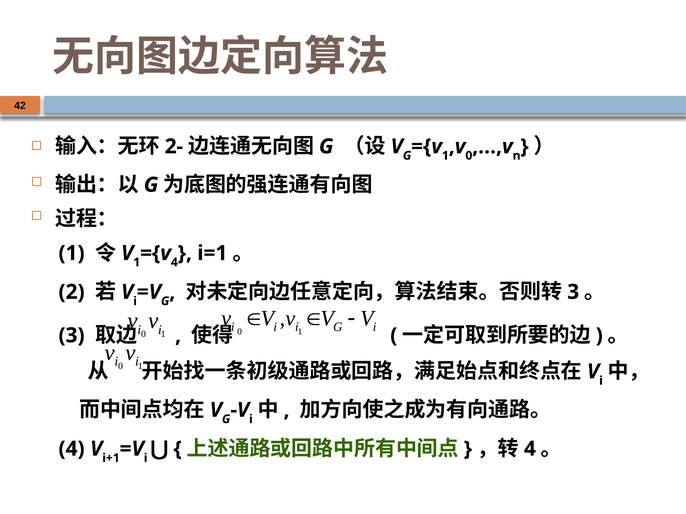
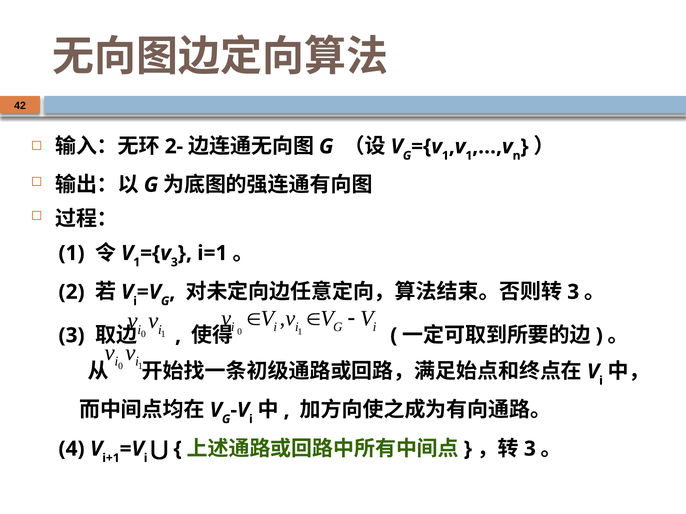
0: 0 -> 1 (469, 156)
4: 4 -> 3 (174, 263)
4: 4 -> 3 (530, 449)
